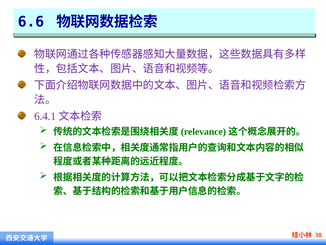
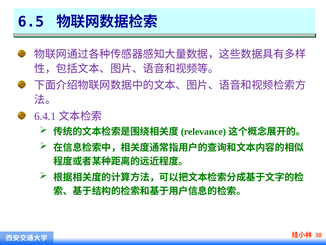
6.6: 6.6 -> 6.5 (31, 22)
